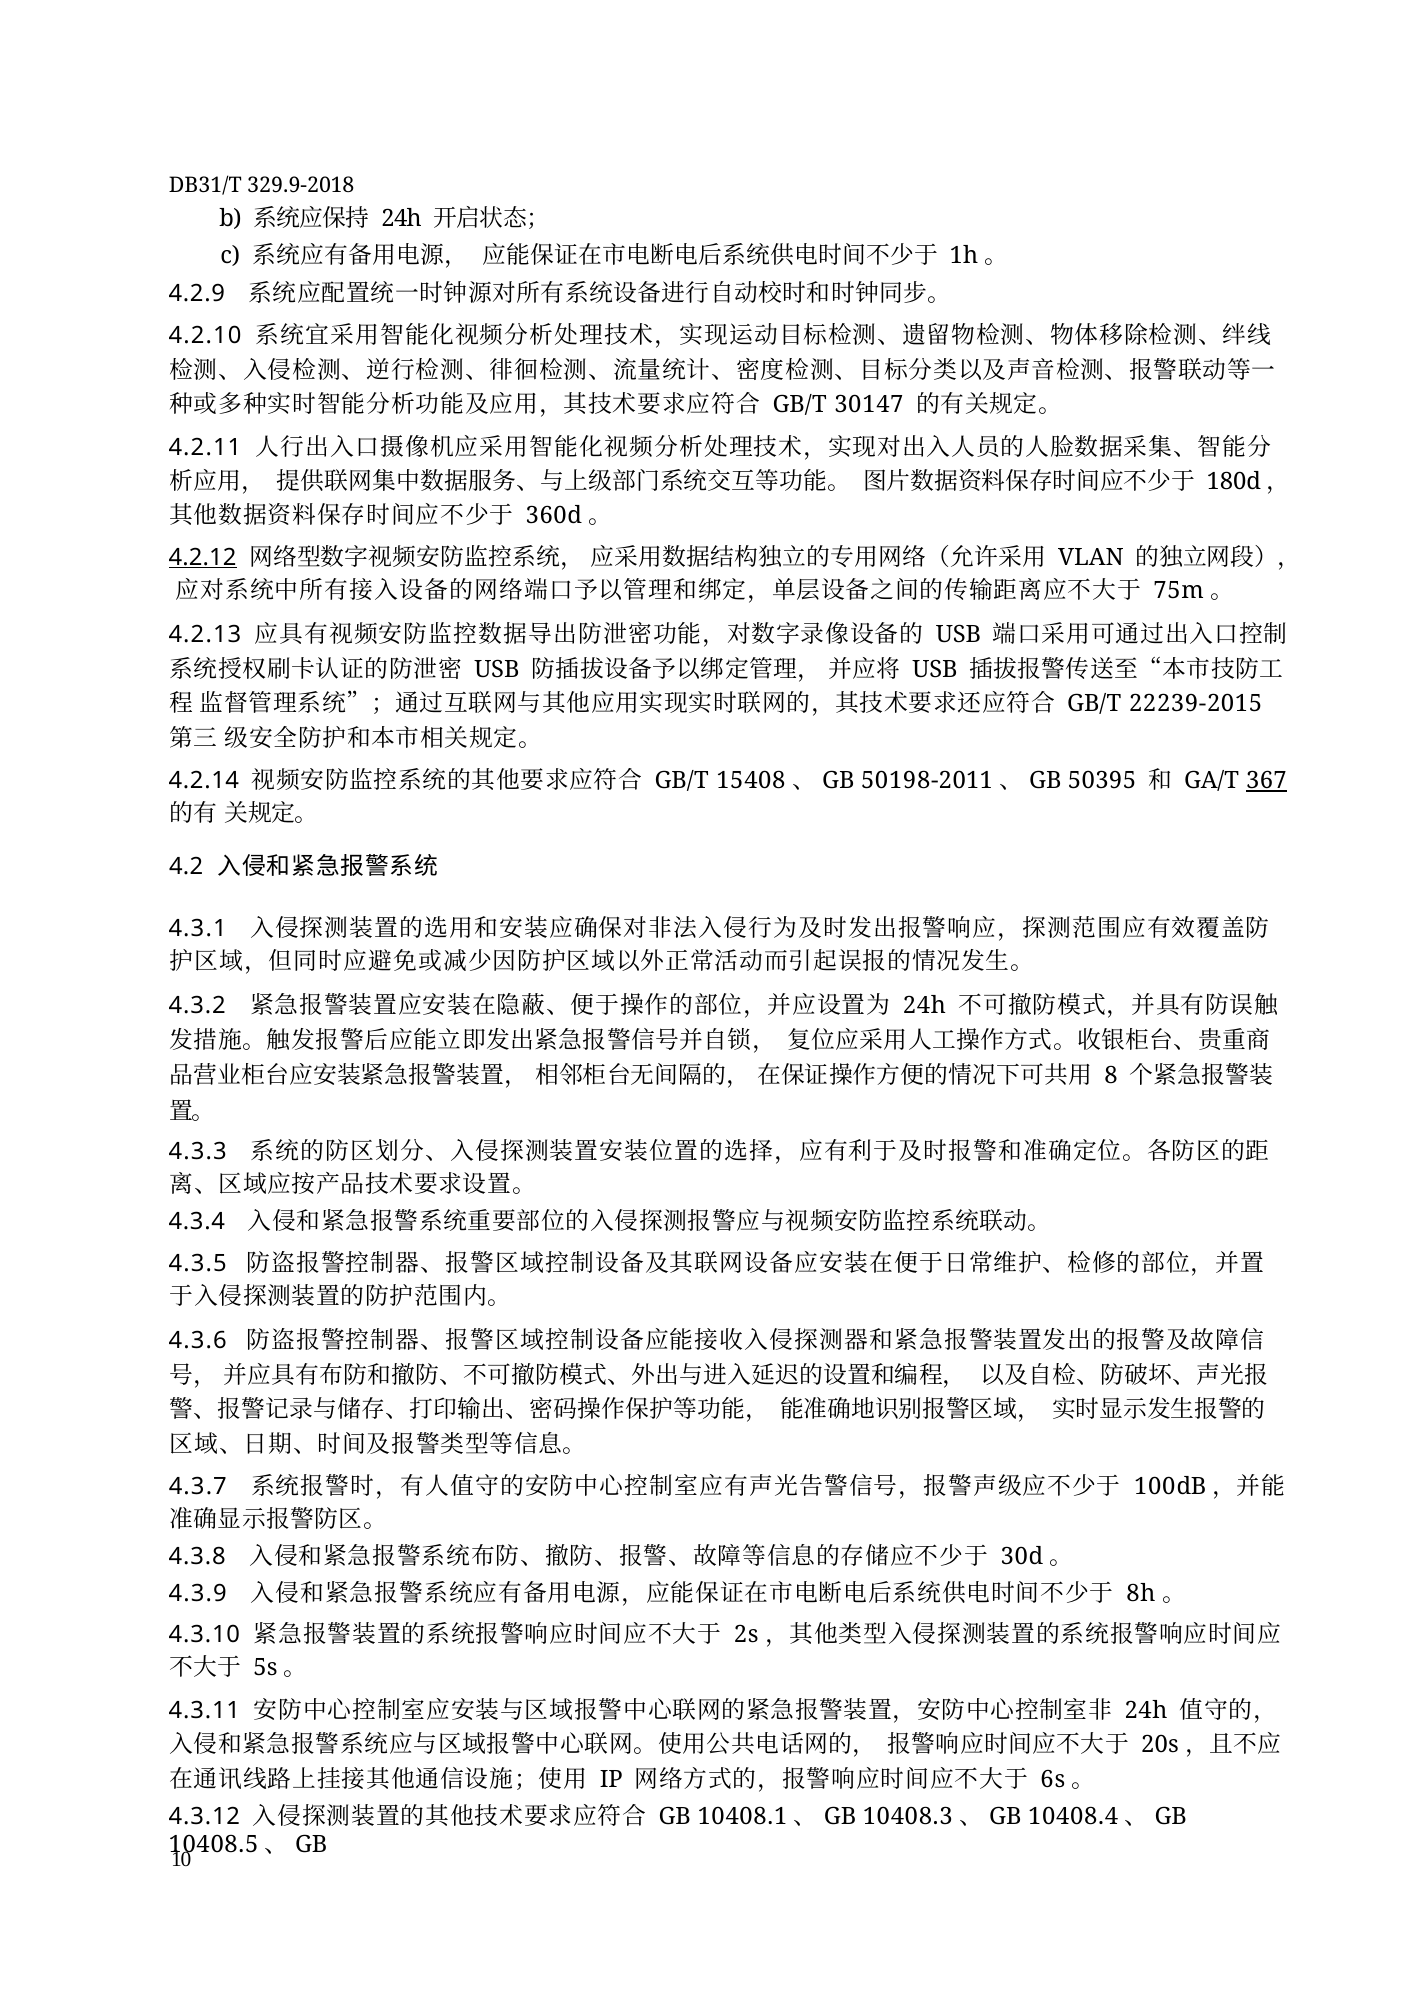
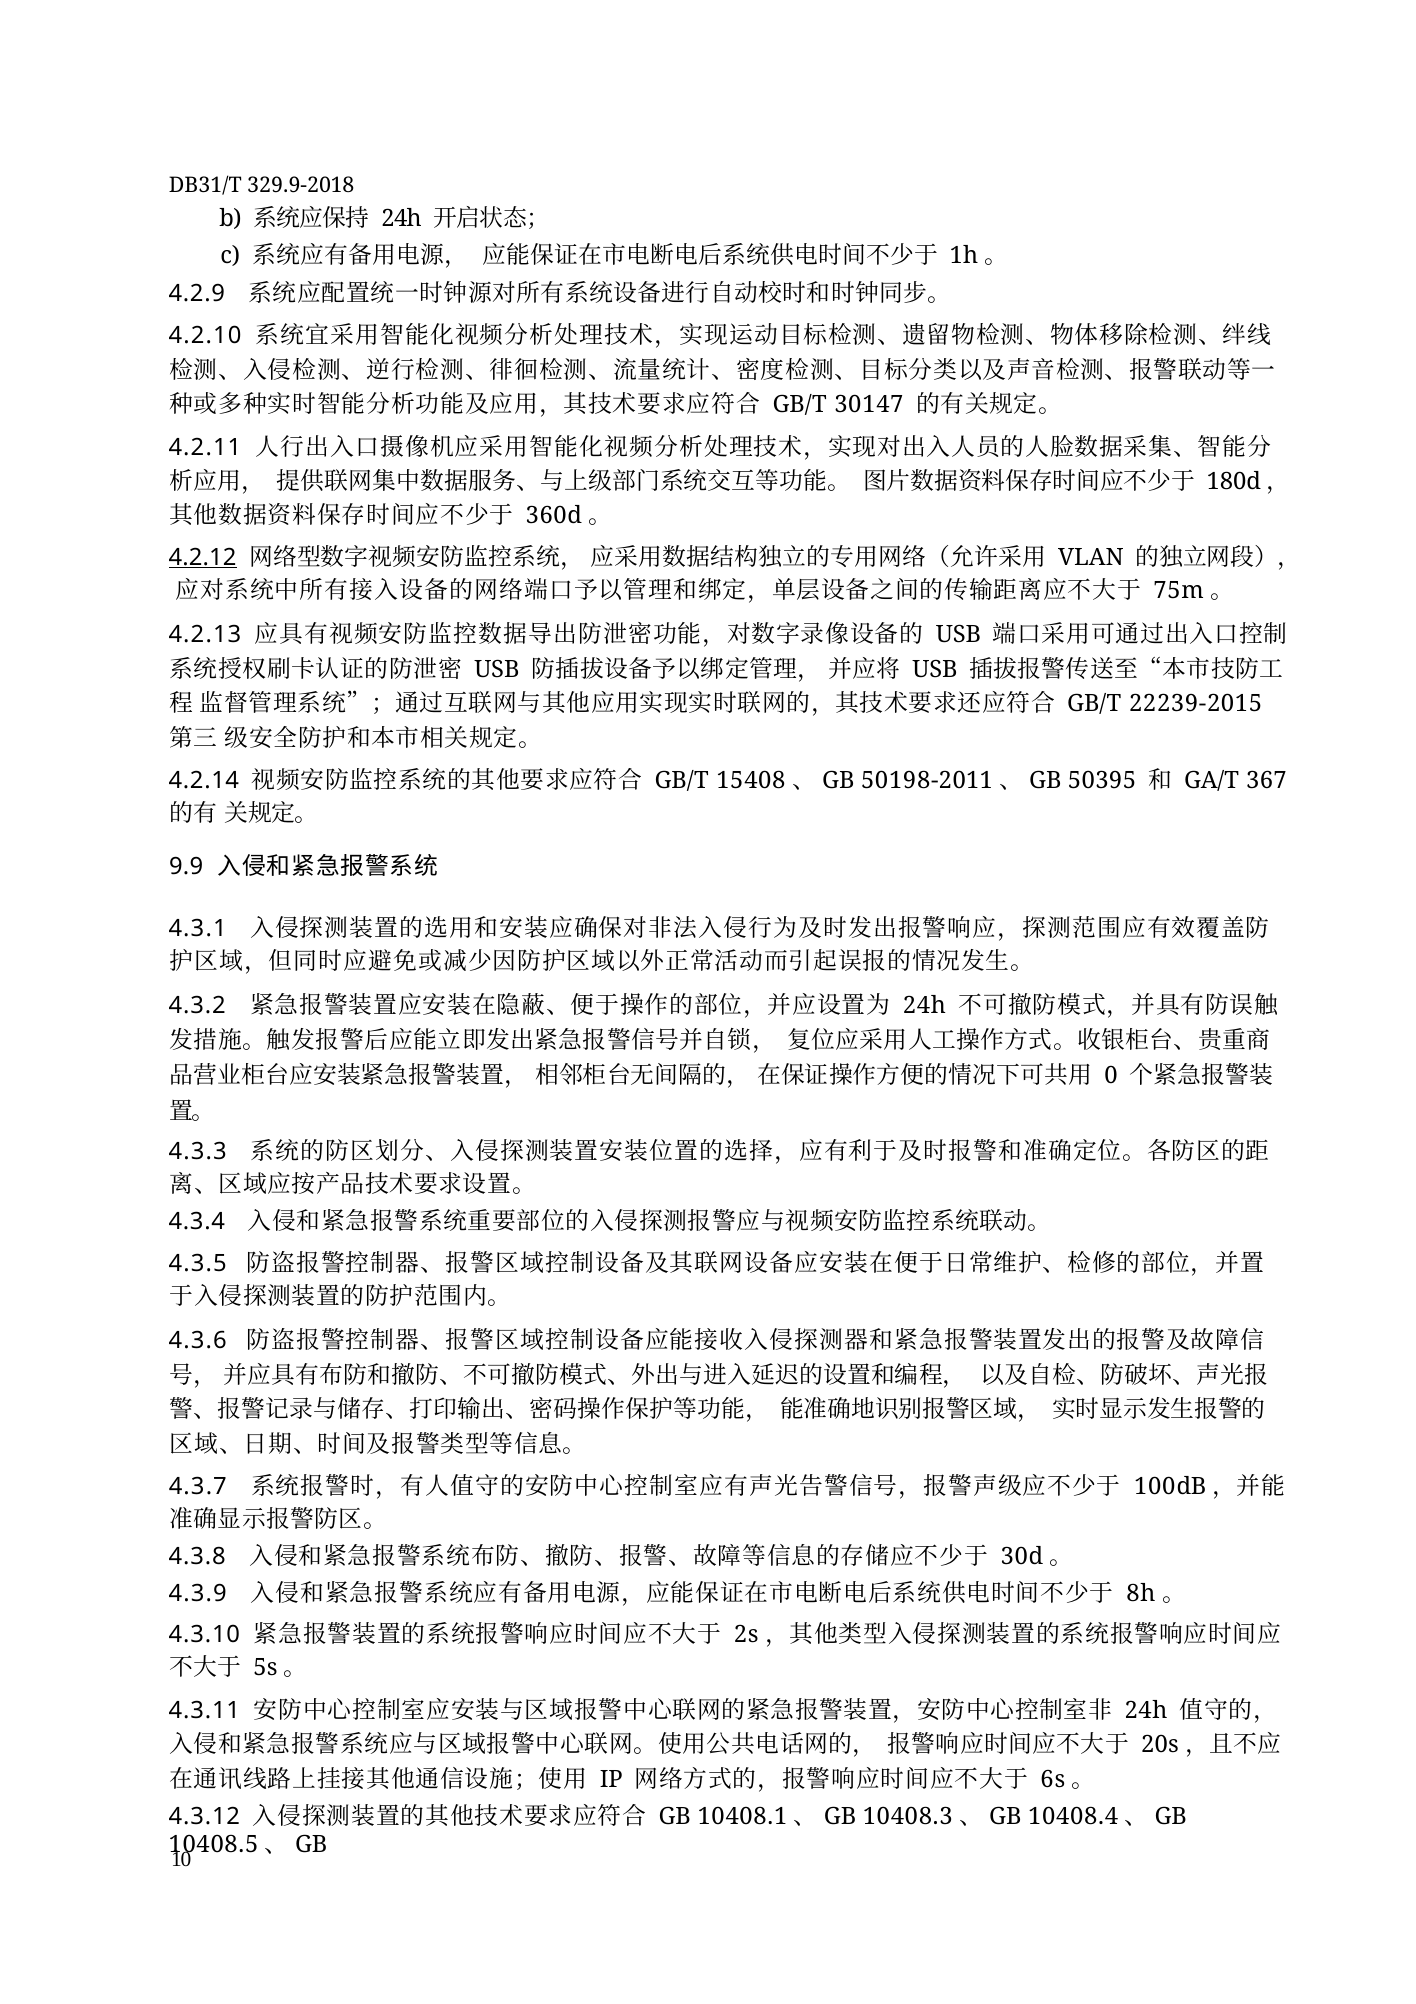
367 underline: present -> none (1266, 780)
4.2: 4.2 -> 9.9 (186, 867)
8: 8 -> 0 (1111, 1076)
